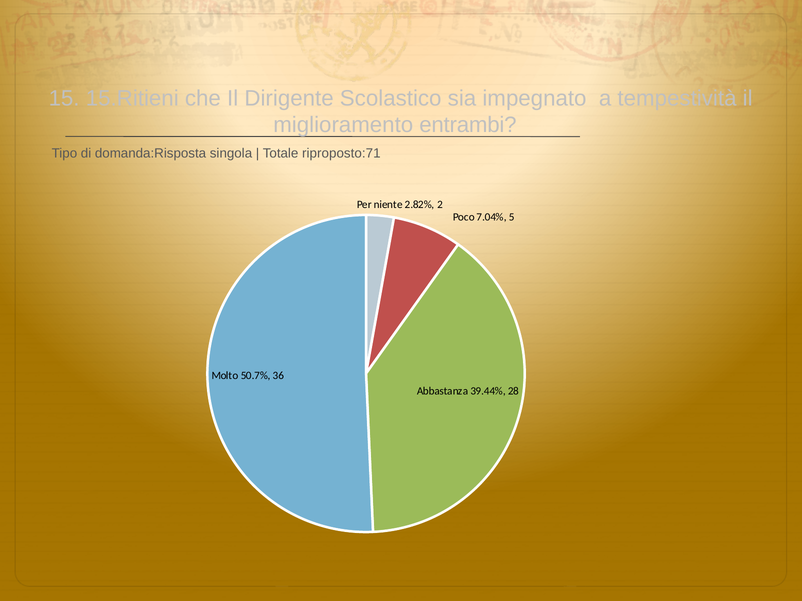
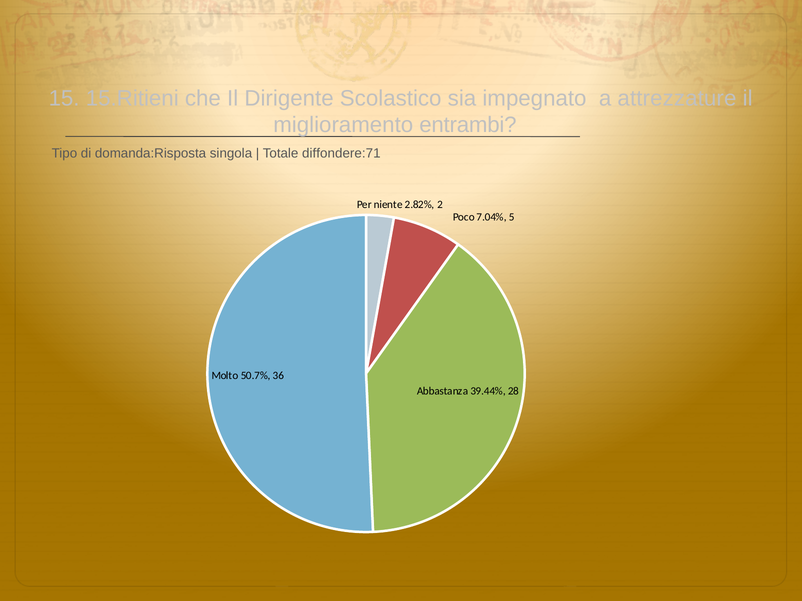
tempestività: tempestività -> attrezzature (677, 98)
riproposto:71: riproposto:71 -> diffondere:71 (341, 153)
